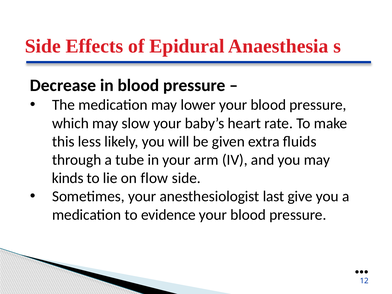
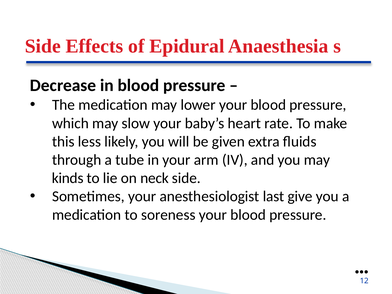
flow: flow -> neck (154, 178)
evidence: evidence -> soreness (168, 215)
